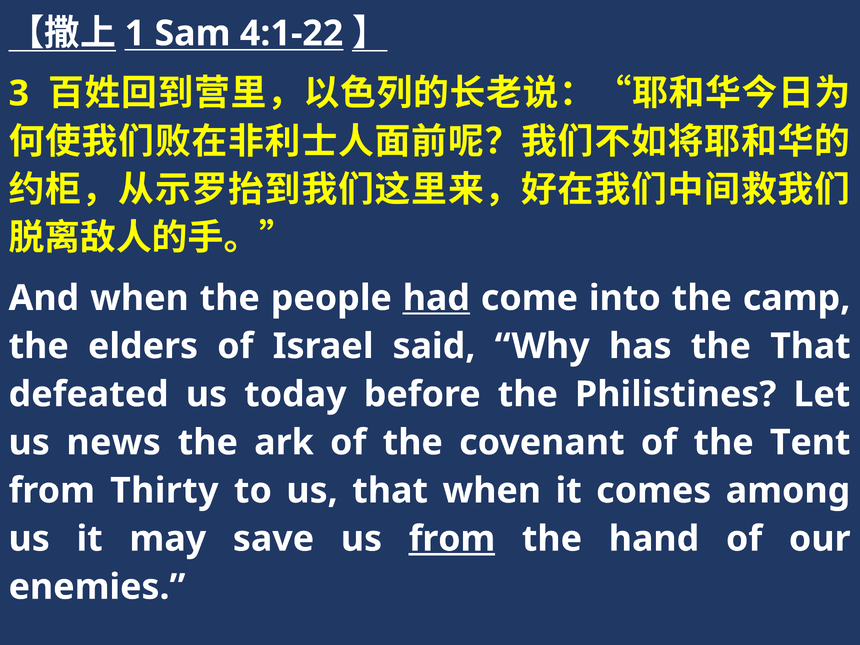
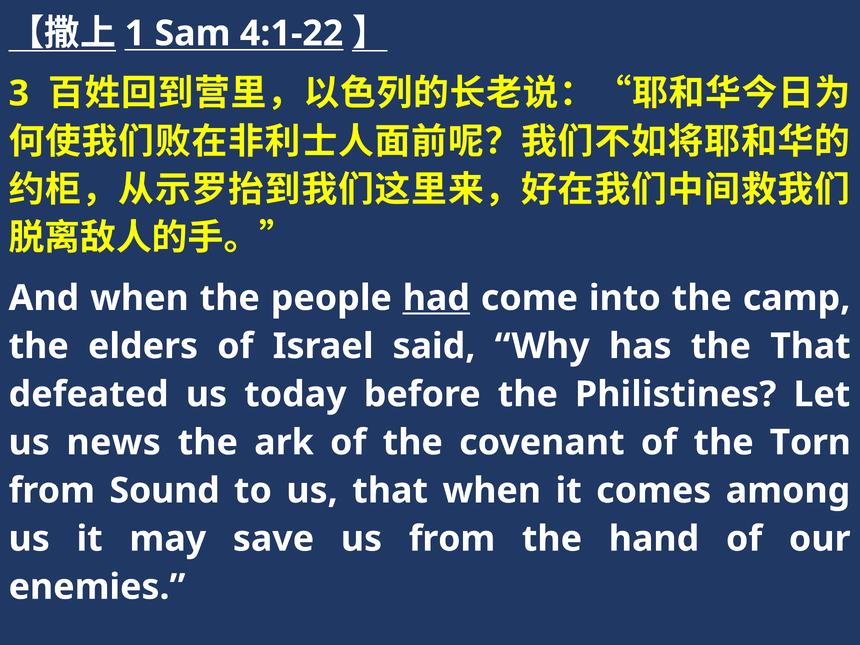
Tent: Tent -> Torn (810, 443)
Thirty: Thirty -> Sound (165, 491)
from underline: present -> none (452, 539)
